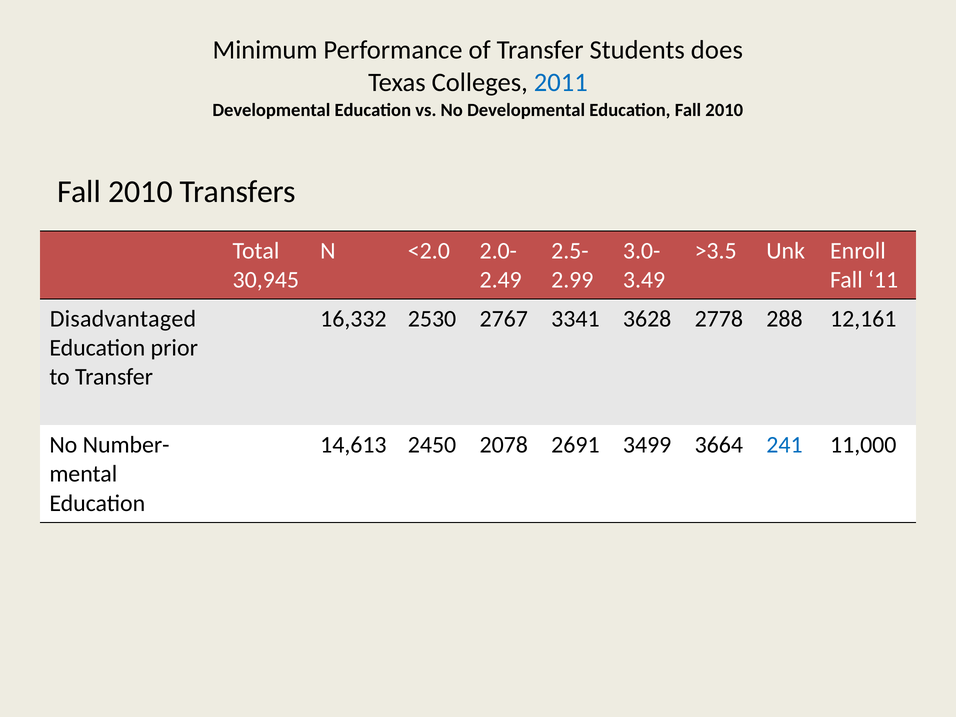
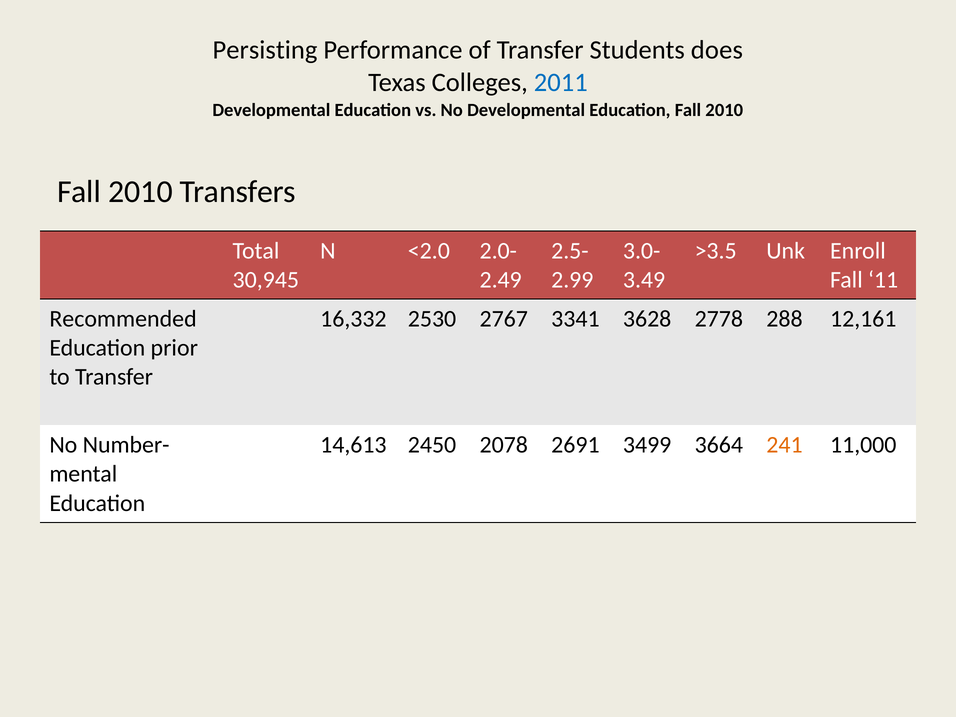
Minimum: Minimum -> Persisting (265, 50)
Disadvantaged: Disadvantaged -> Recommended (123, 319)
241 colour: blue -> orange (784, 445)
